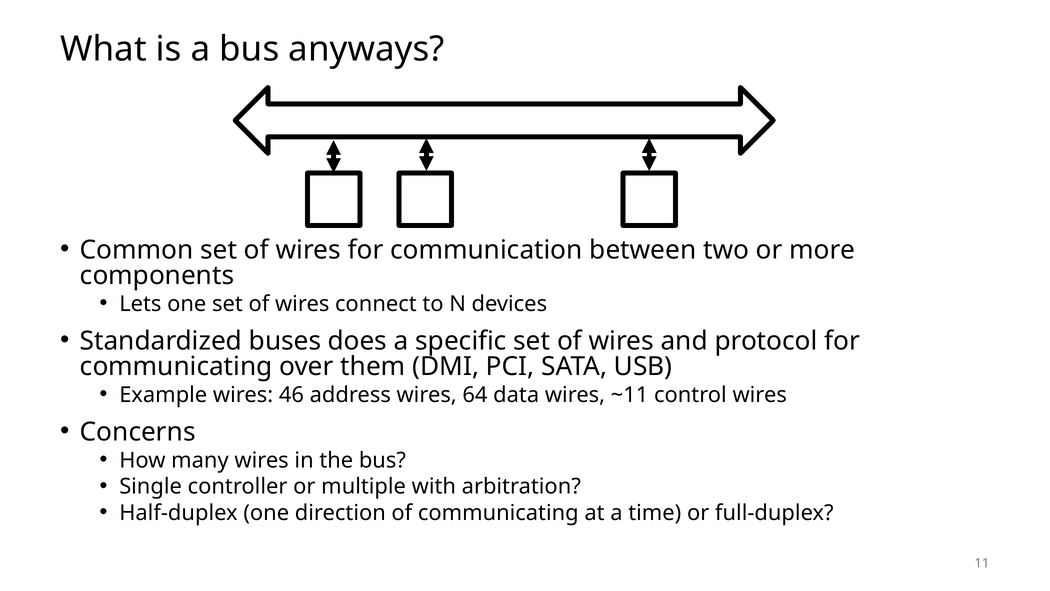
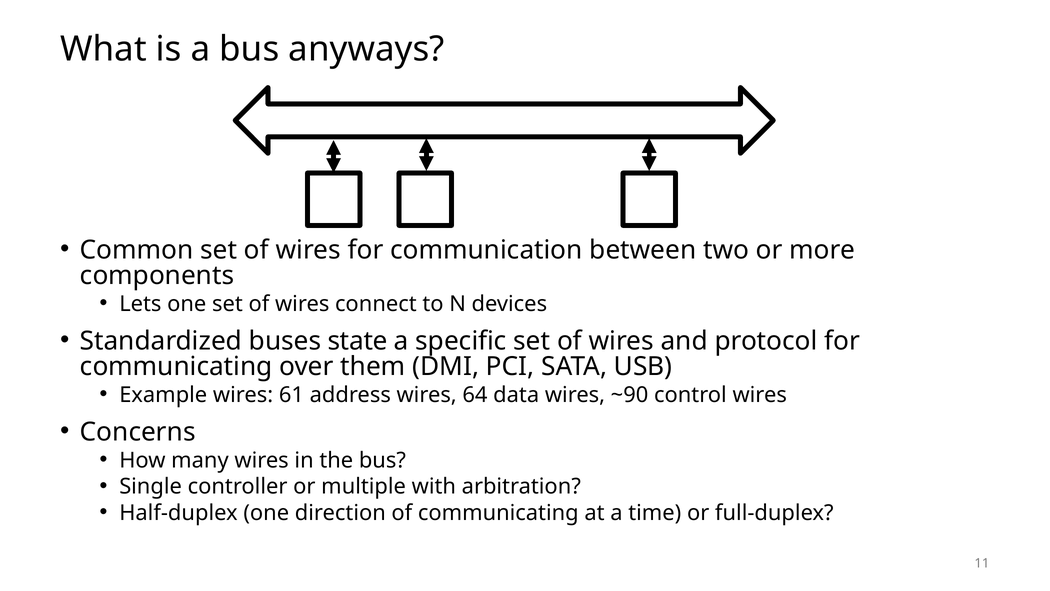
does: does -> state (358, 341)
46: 46 -> 61 (291, 395)
~11: ~11 -> ~90 (630, 395)
